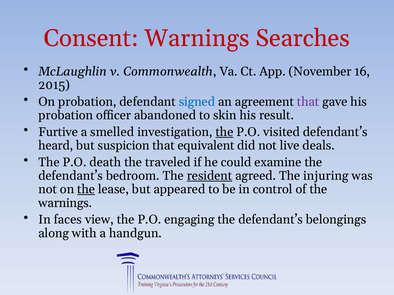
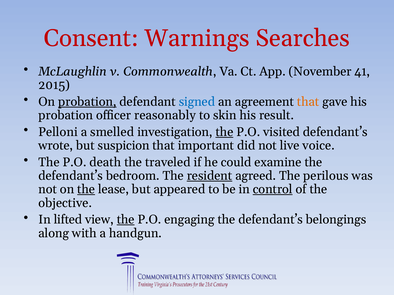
16: 16 -> 41 (362, 71)
probation underline: none -> present (87, 102)
that colour: purple -> orange (308, 102)
abandoned: abandoned -> reasonably (165, 115)
Furtive: Furtive -> Pelloni (58, 132)
heard: heard -> wrote (56, 146)
equivalent: equivalent -> important (206, 146)
deals: deals -> voice (319, 146)
injuring: injuring -> perilous (326, 176)
control underline: none -> present (273, 190)
warnings: warnings -> objective (65, 203)
faces: faces -> lifted (68, 220)
the underline: none -> present (126, 220)
